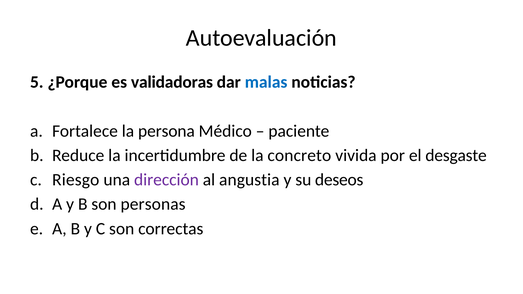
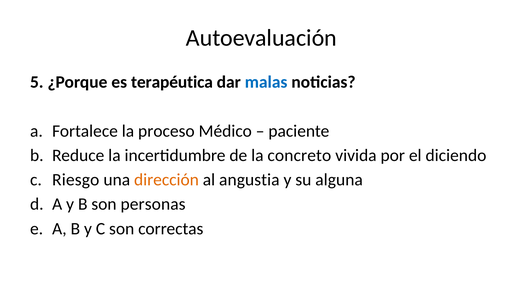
validadoras: validadoras -> terapéutica (172, 82)
persona: persona -> proceso (166, 131)
desgaste: desgaste -> diciendo (456, 156)
dirección colour: purple -> orange (166, 180)
deseos: deseos -> alguna (339, 180)
